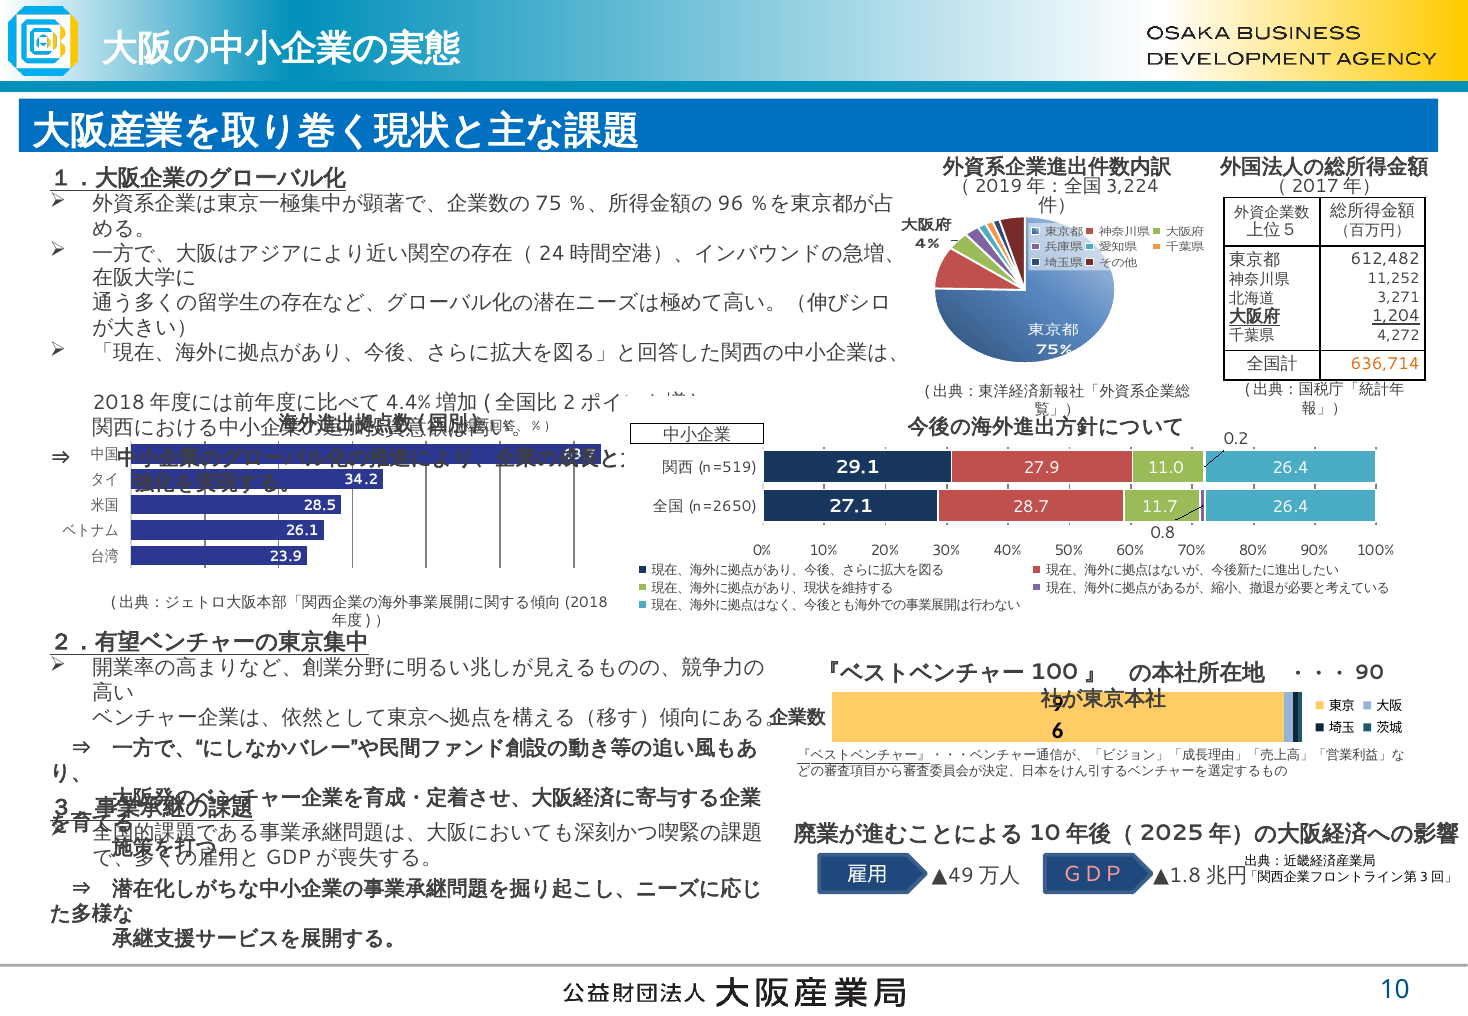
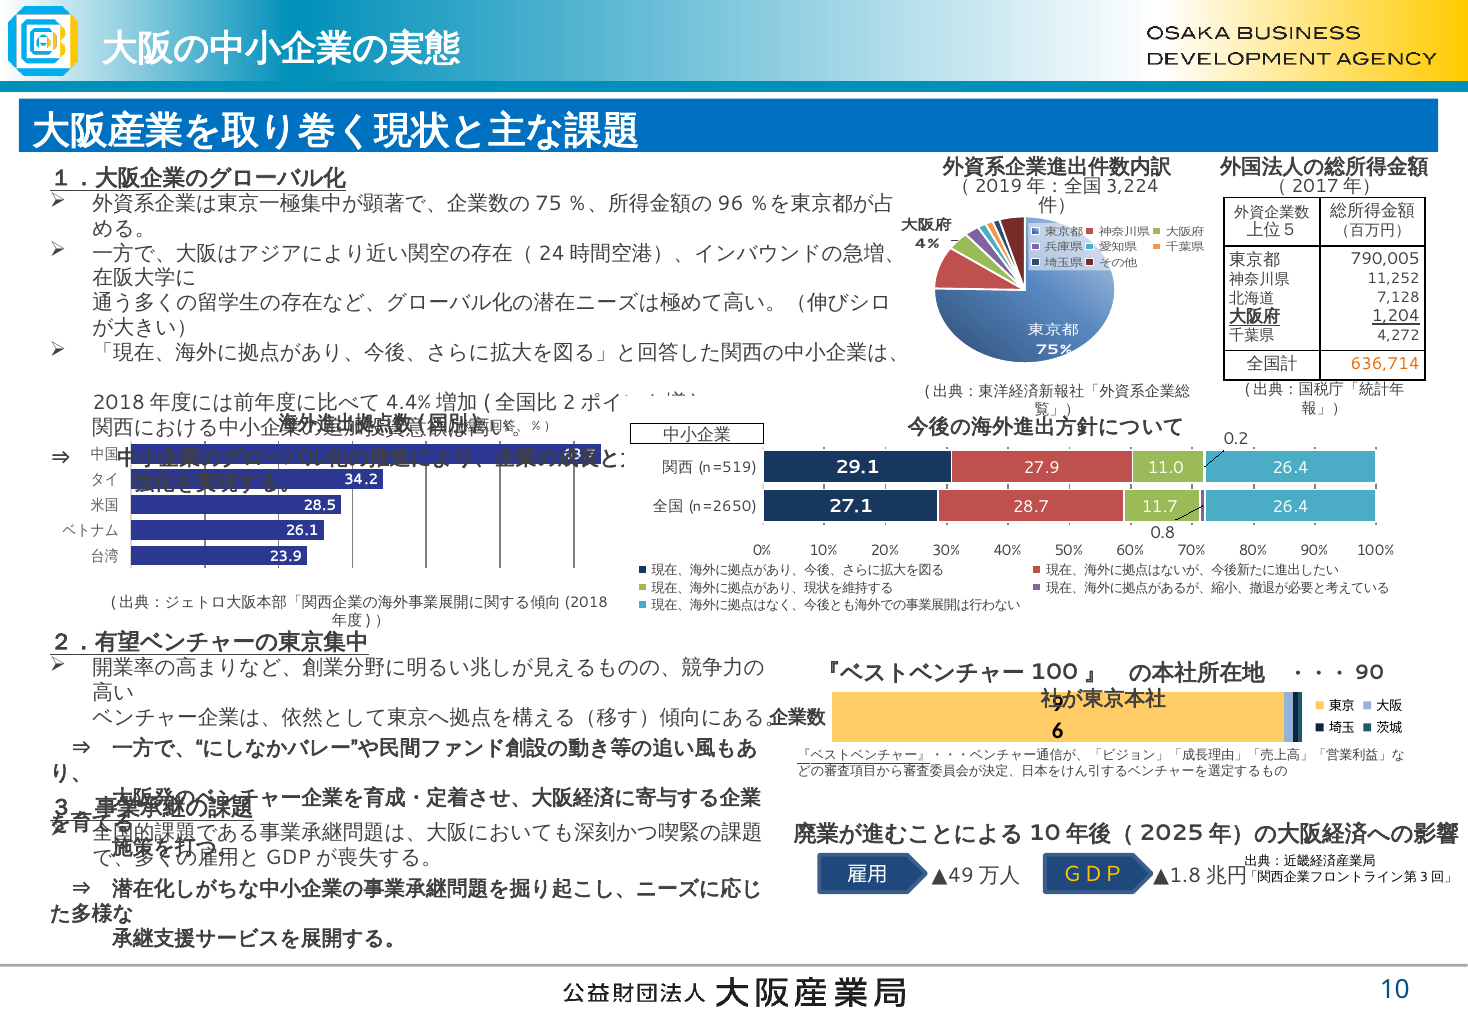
612,482: 612,482 -> 790,005 (1385, 259)
3,271: 3,271 -> 7,128 (1398, 298)
ＧＤＰ colour: pink -> yellow (1093, 875)
